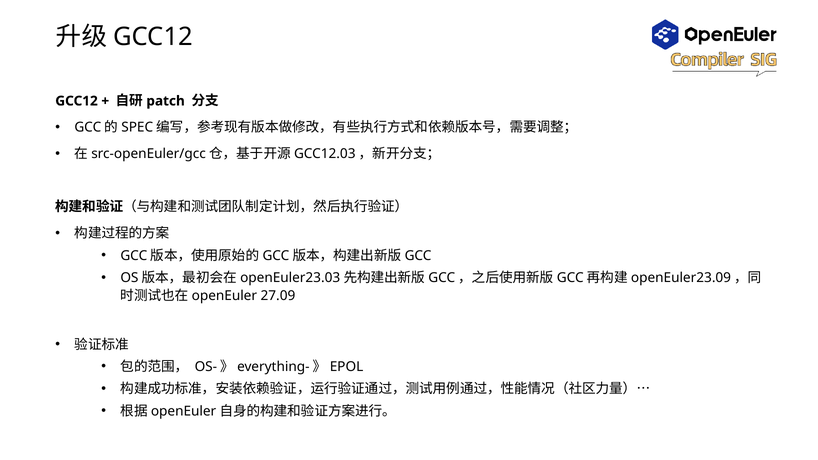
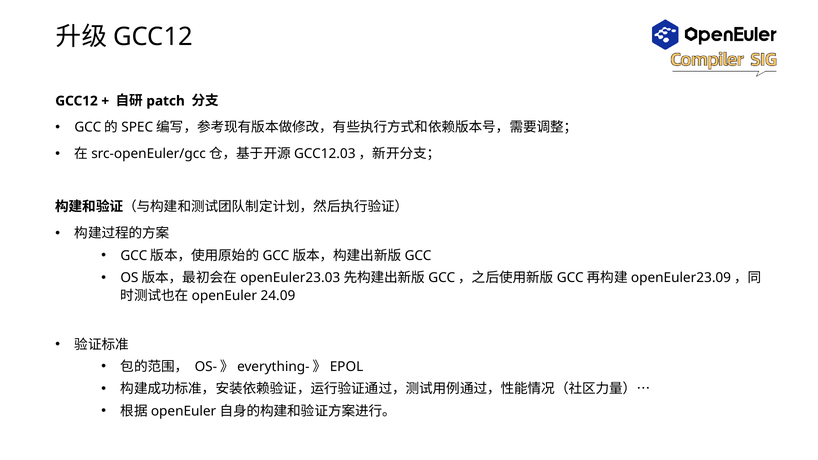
27.09: 27.09 -> 24.09 (278, 296)
